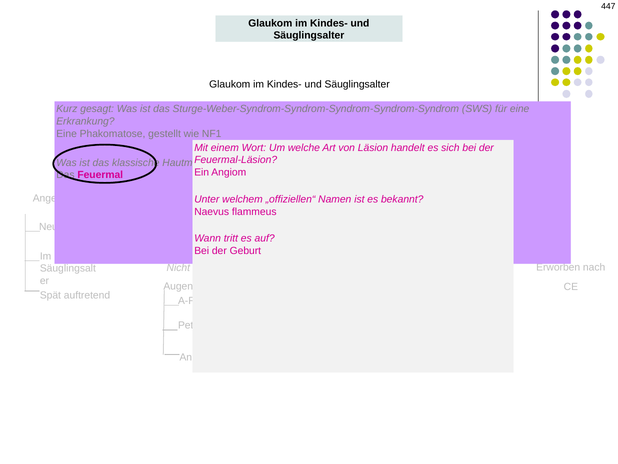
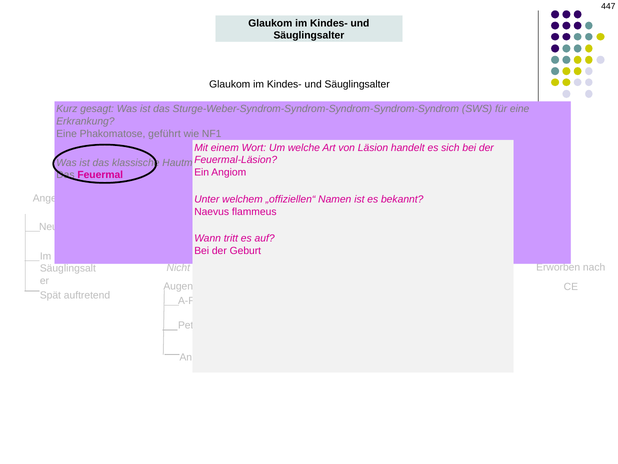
gestellt: gestellt -> geführt (165, 134)
